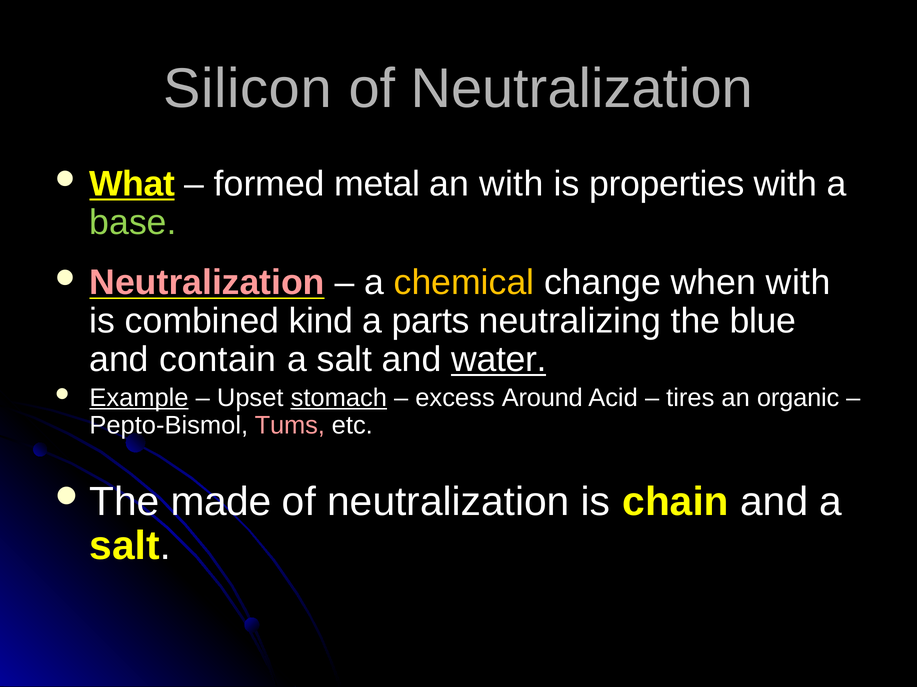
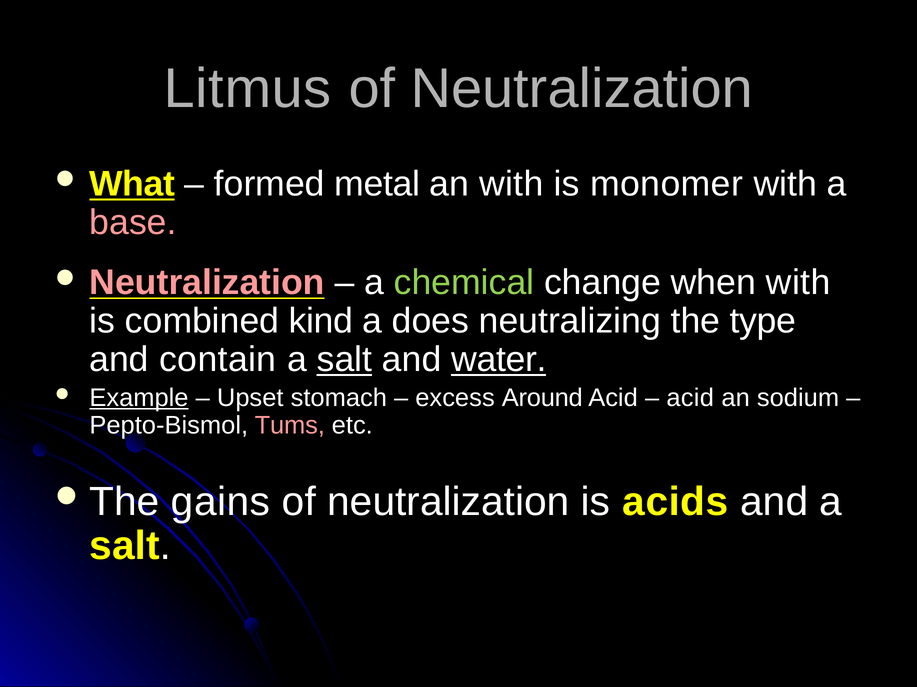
Silicon: Silicon -> Litmus (248, 89)
properties: properties -> monomer (667, 184)
base colour: light green -> pink (133, 223)
chemical colour: yellow -> light green (464, 283)
parts: parts -> does (430, 322)
blue: blue -> type (763, 322)
salt underline: none -> present (344, 360)
stomach underline: present -> none (339, 398)
tires: tires -> acid (690, 398)
organic: organic -> sodium (798, 398)
made: made -> gains (220, 502)
chain: chain -> acids (675, 502)
